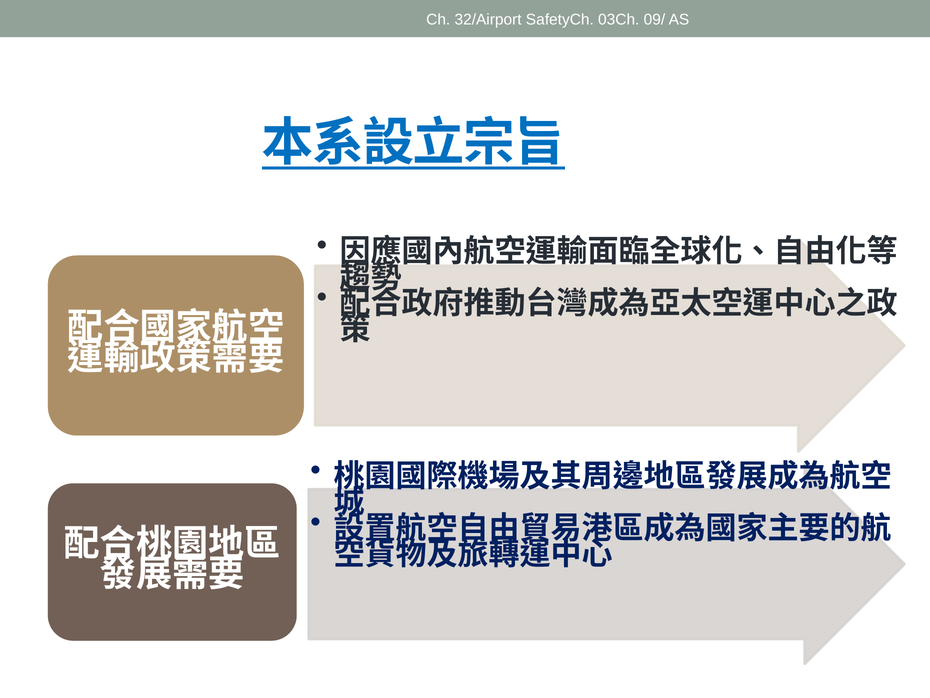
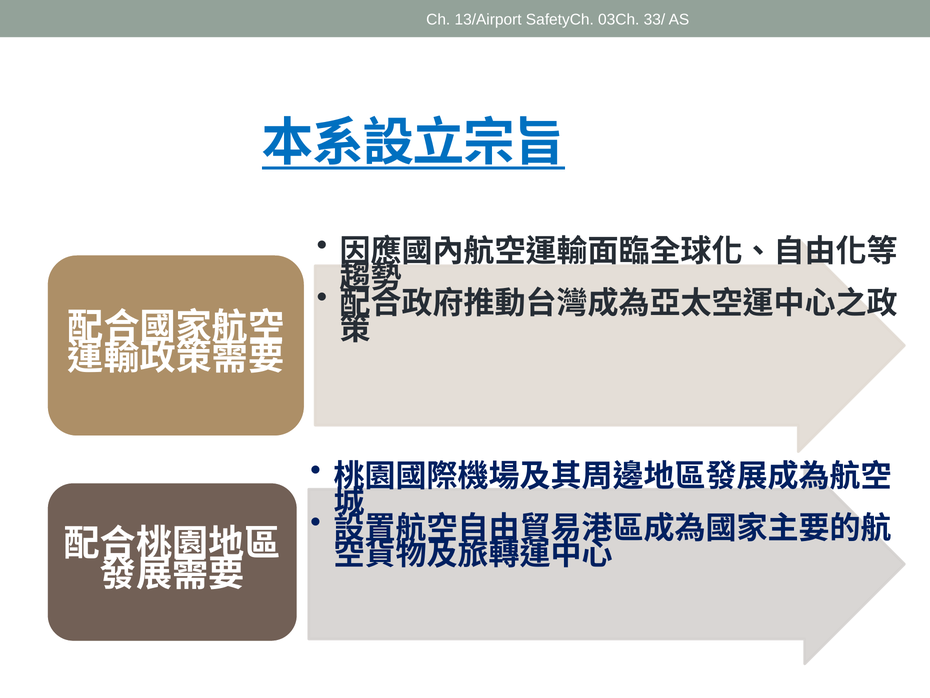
32/Airport: 32/Airport -> 13/Airport (488, 20)
09/: 09/ -> 33/ (654, 20)
